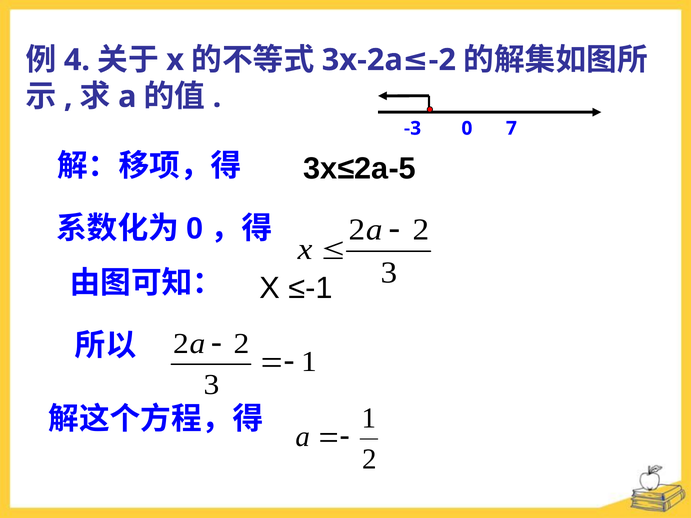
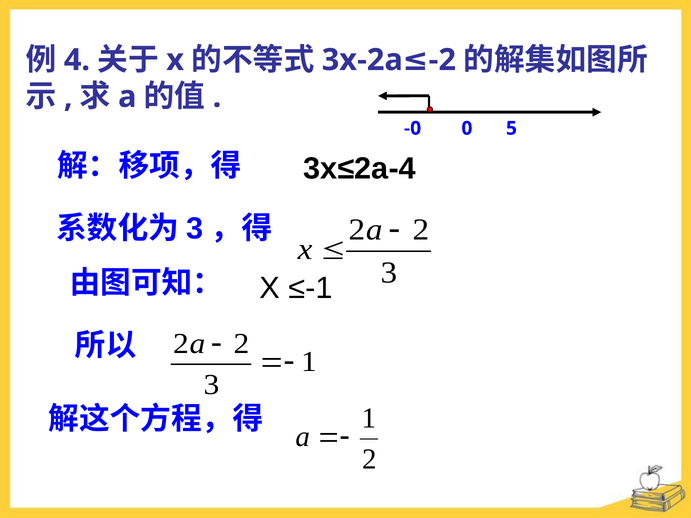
-3: -3 -> -0 (413, 128)
7: 7 -> 5 (511, 128)
3x≤2a-5: 3x≤2a-5 -> 3x≤2a-4 (360, 169)
0: 0 -> 3 (195, 229)
